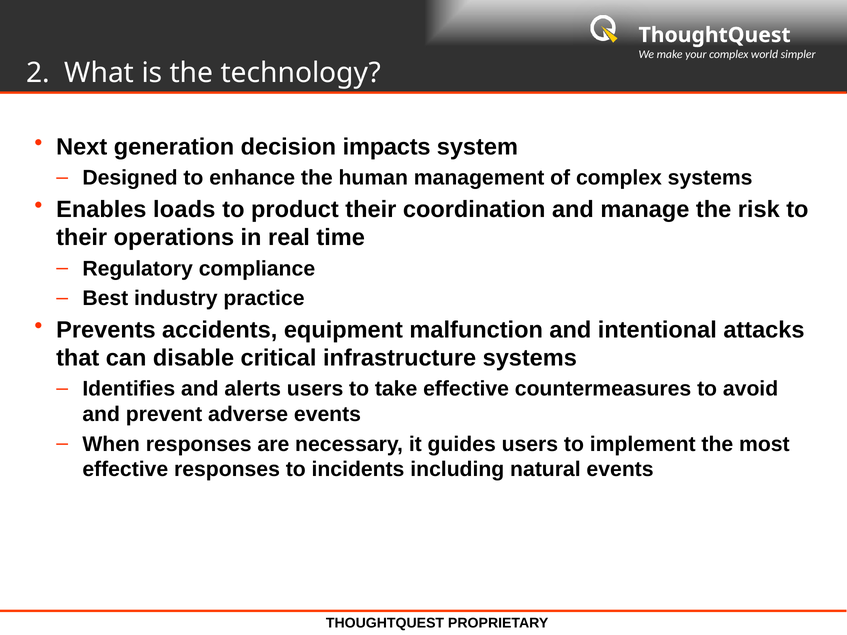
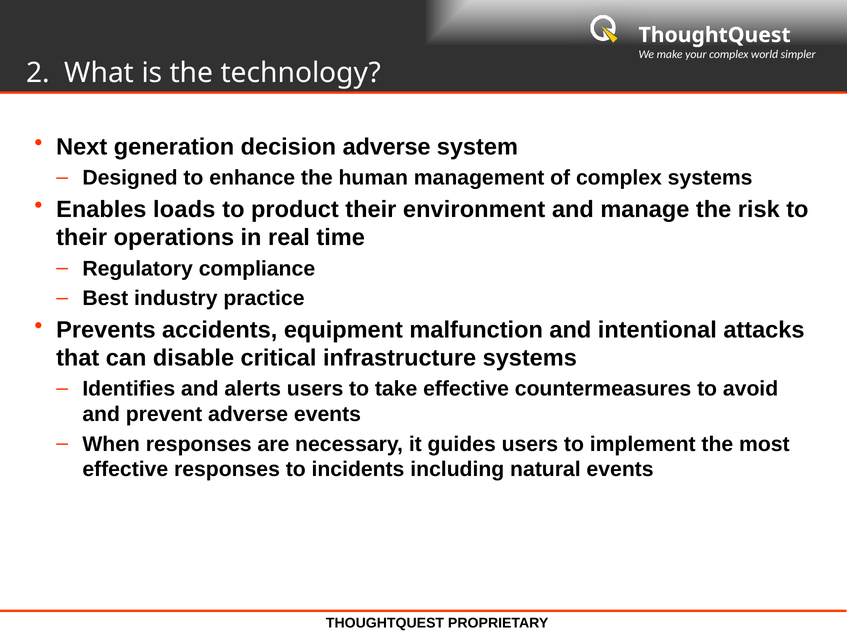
decision impacts: impacts -> adverse (387, 147)
coordination: coordination -> environment (474, 210)
